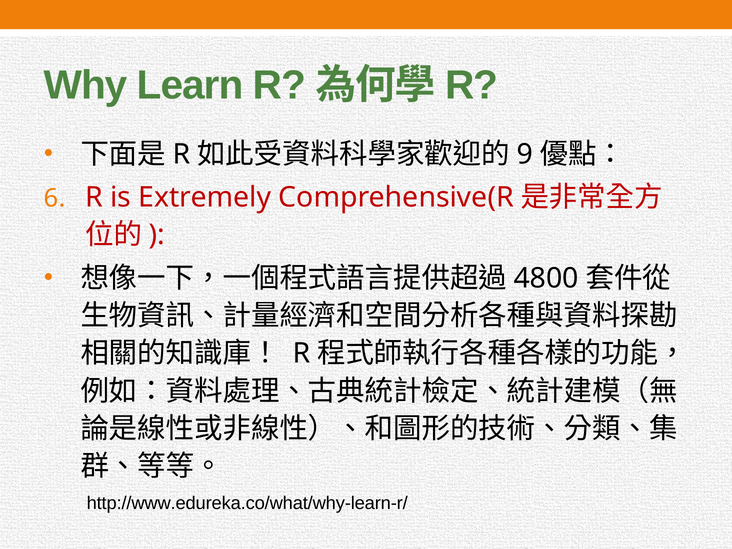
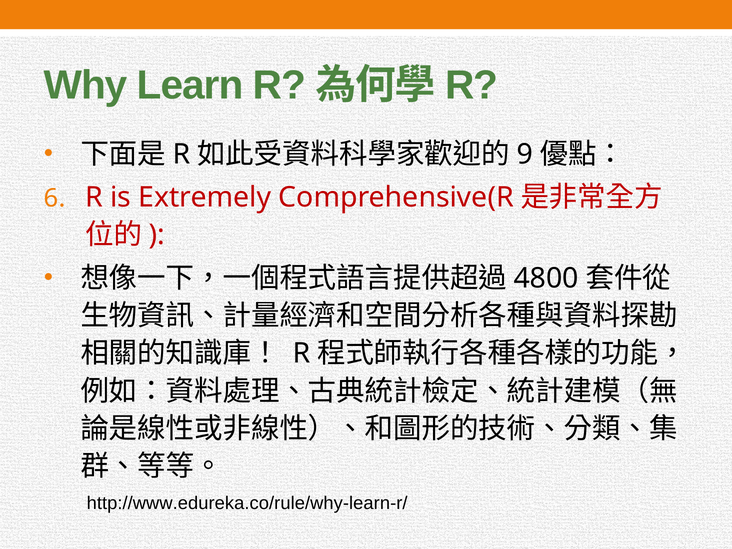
http://www.edureka.co/what/why-learn-r/: http://www.edureka.co/what/why-learn-r/ -> http://www.edureka.co/rule/why-learn-r/ (247, 503)
